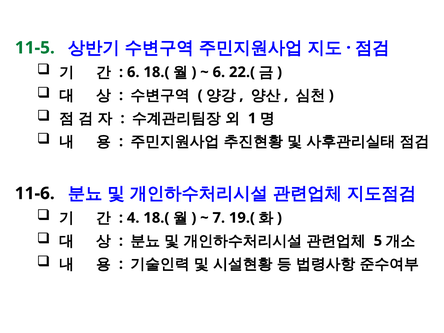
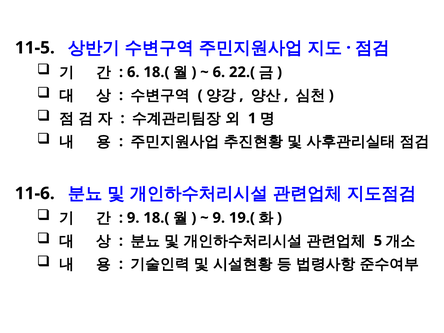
11-5 colour: green -> black (35, 48)
4: 4 -> 9 (133, 218)
7: 7 -> 9 (219, 218)
